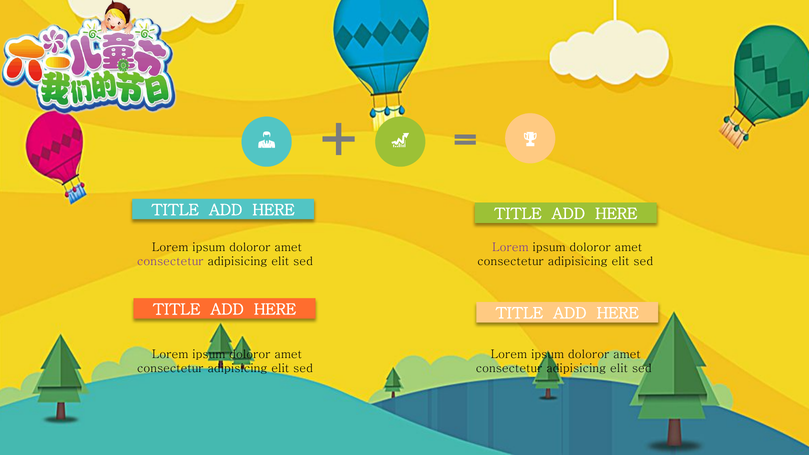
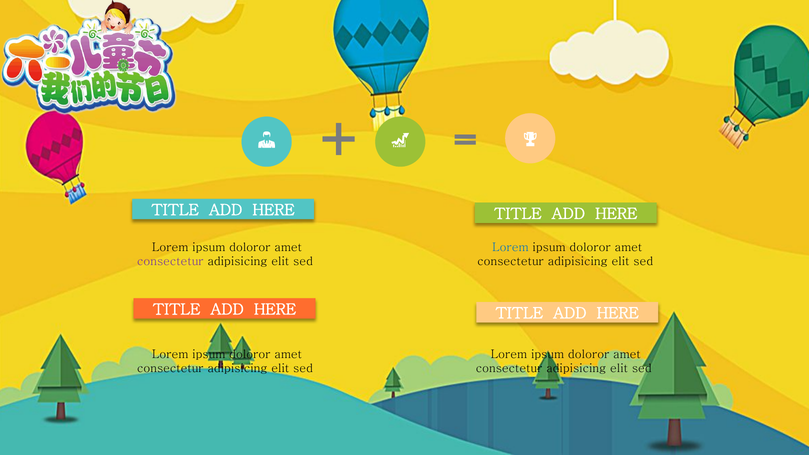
Lorem colour: purple -> blue (510, 247)
